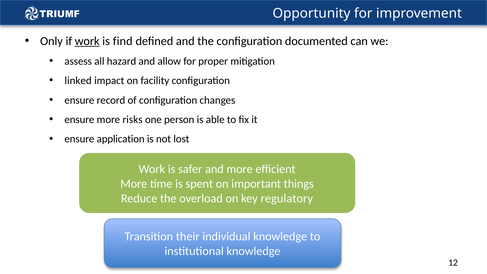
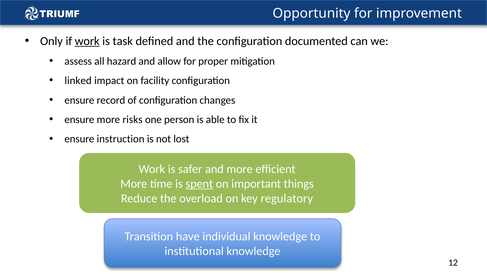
find: find -> task (123, 41)
application: application -> instruction (121, 139)
spent underline: none -> present (199, 184)
their: their -> have (188, 237)
